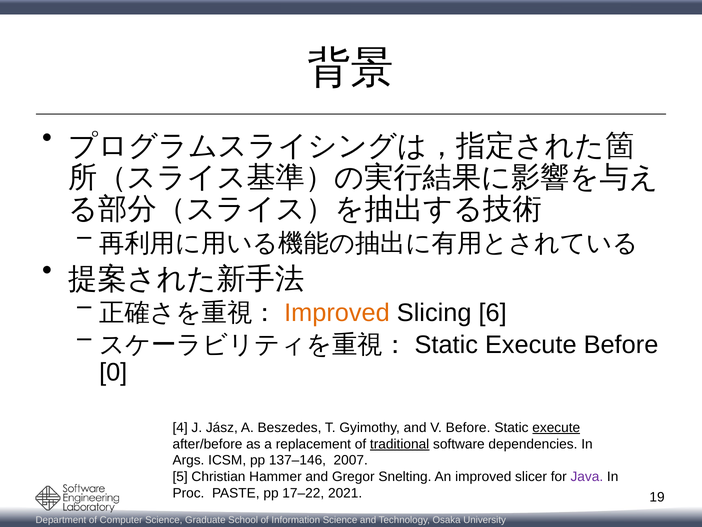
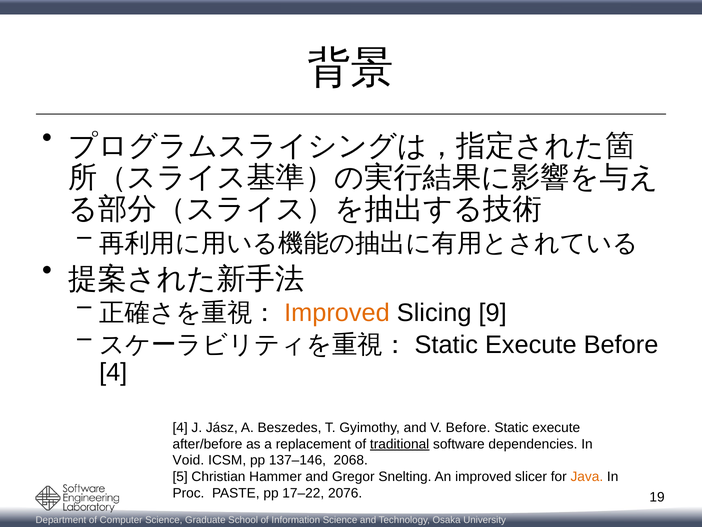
6: 6 -> 9 (493, 313)
0: 0 -> 4 (113, 372)
execute underline: present -> none (556, 427)
Args: Args -> Void (188, 460)
2007: 2007 -> 2068 (351, 460)
Java colour: purple -> orange (587, 476)
2021: 2021 -> 2076 (345, 493)
